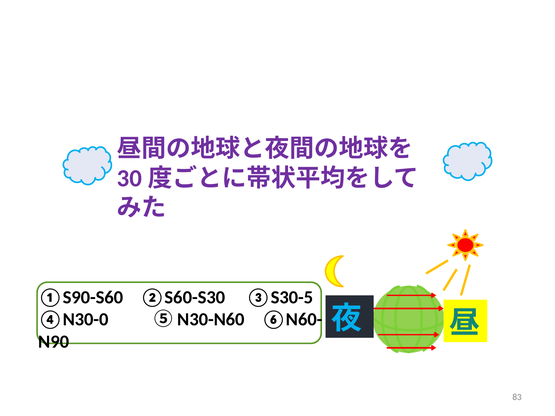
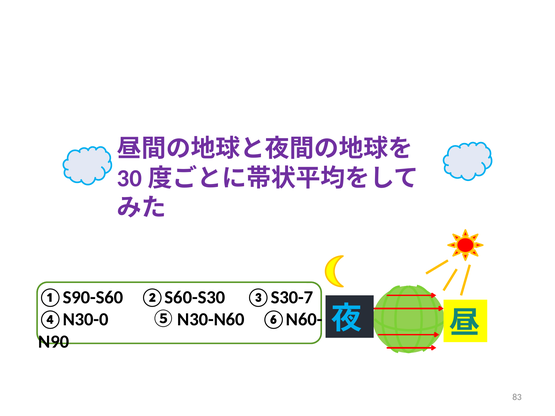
③S30-5: ③S30-5 -> ③S30-7 (280, 298)
